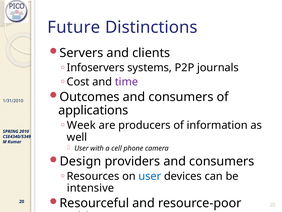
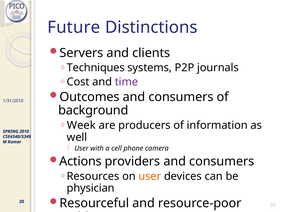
Infoservers: Infoservers -> Techniques (96, 68)
applications: applications -> background (93, 110)
Design: Design -> Actions (81, 161)
user colour: blue -> orange (150, 176)
intensive: intensive -> physician (91, 188)
